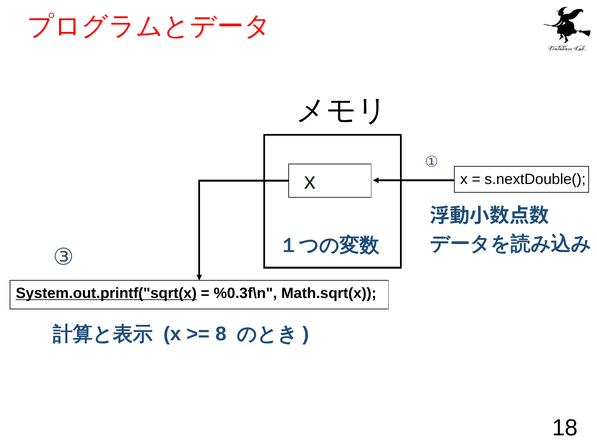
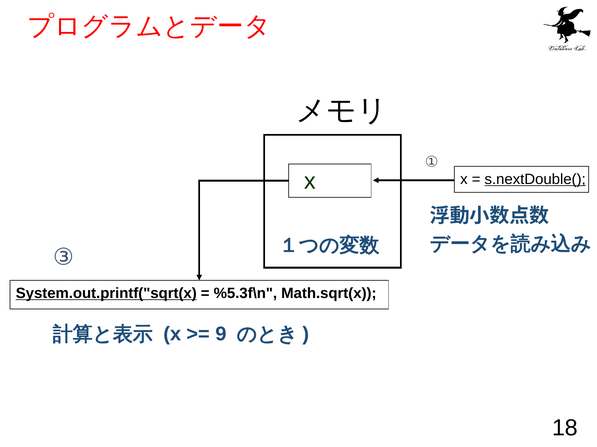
s.nextDouble( underline: none -> present (535, 180)
%0.3f\n: %0.3f\n -> %5.3f\n (245, 294)
8: 8 -> 9 (221, 335)
